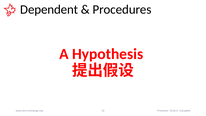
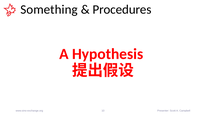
Dependent: Dependent -> Something (49, 10)
